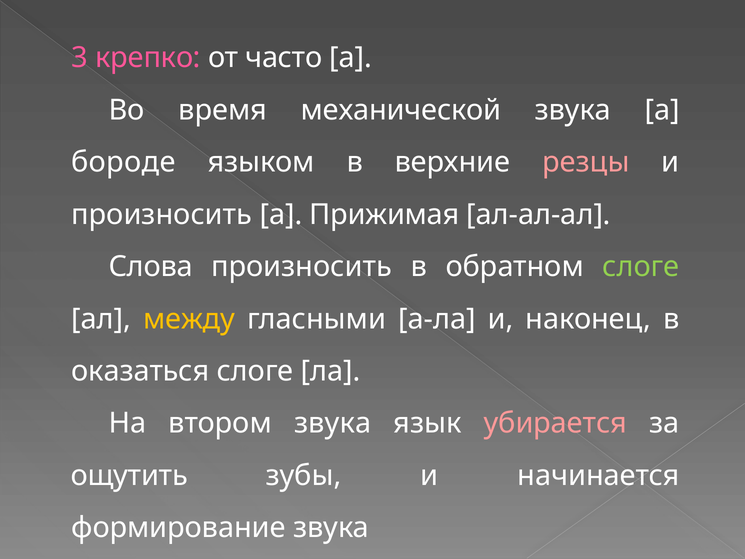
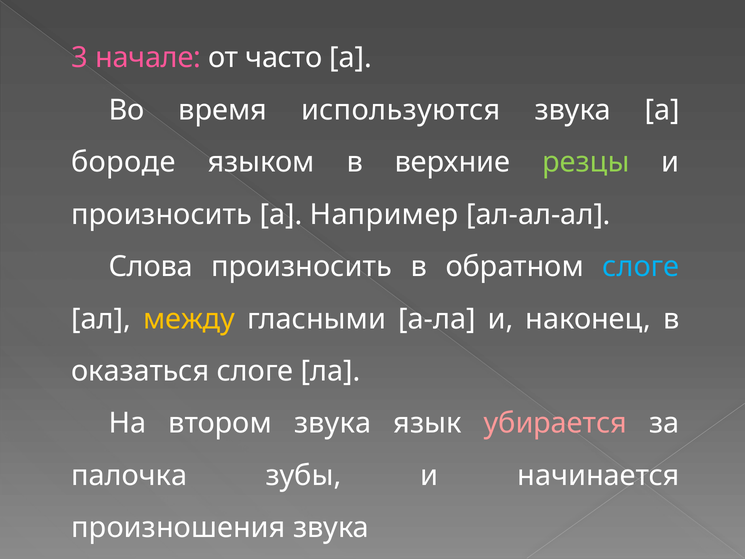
крепко: крепко -> начале (148, 58)
механической: механической -> используются (401, 110)
резцы colour: pink -> light green (586, 162)
Прижимая: Прижимая -> Например (384, 214)
слоге colour: light green -> light blue (641, 267)
ощутить: ощутить -> палочка (129, 475)
формирование: формирование -> произношения (179, 528)
